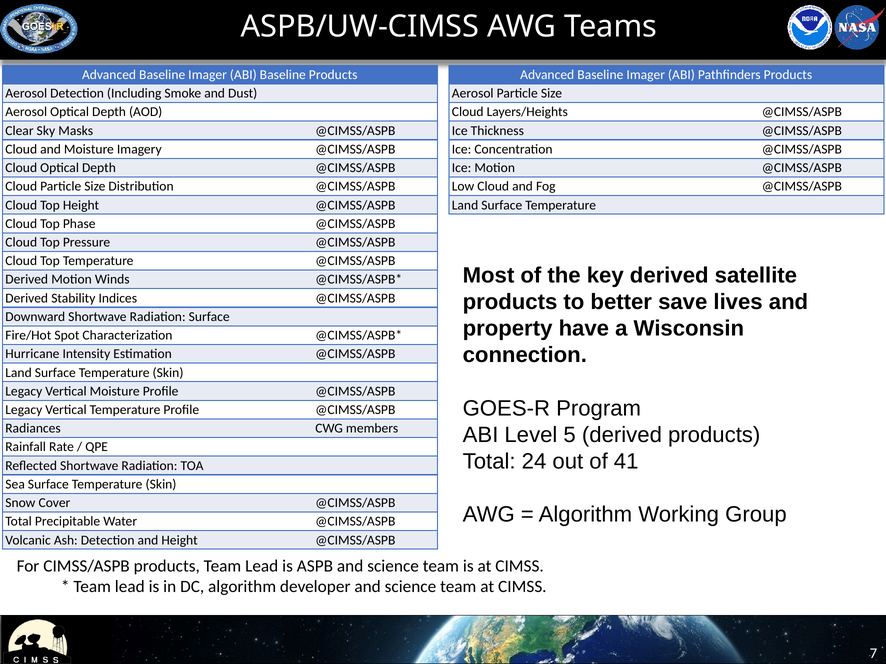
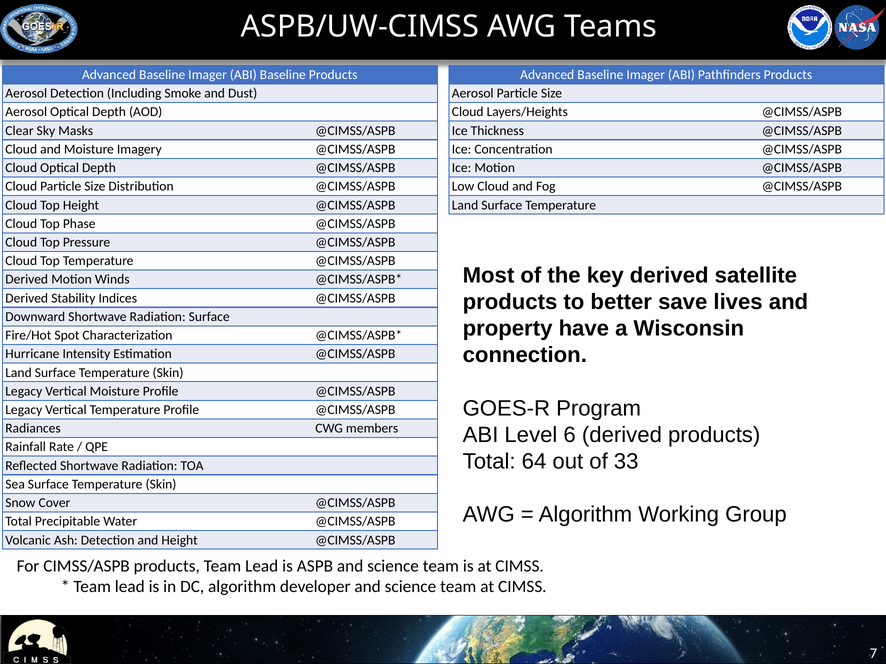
5: 5 -> 6 (570, 435)
24: 24 -> 64 (534, 462)
41: 41 -> 33 (626, 462)
